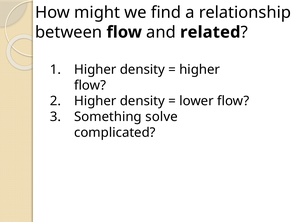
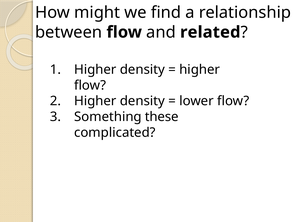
solve: solve -> these (162, 117)
